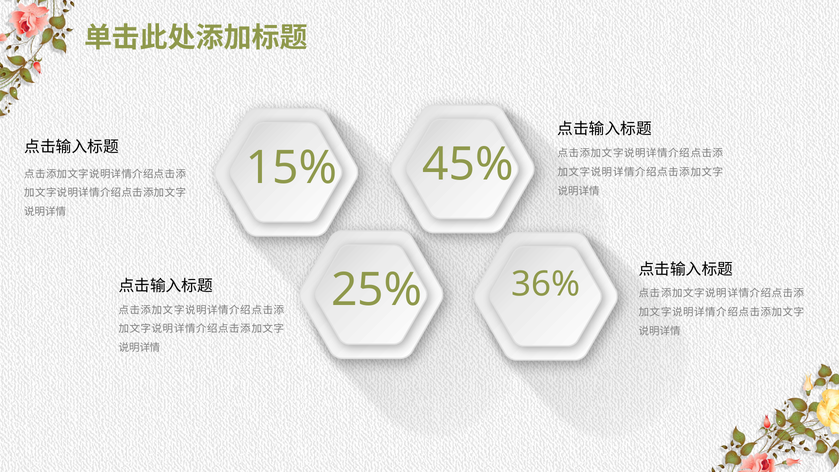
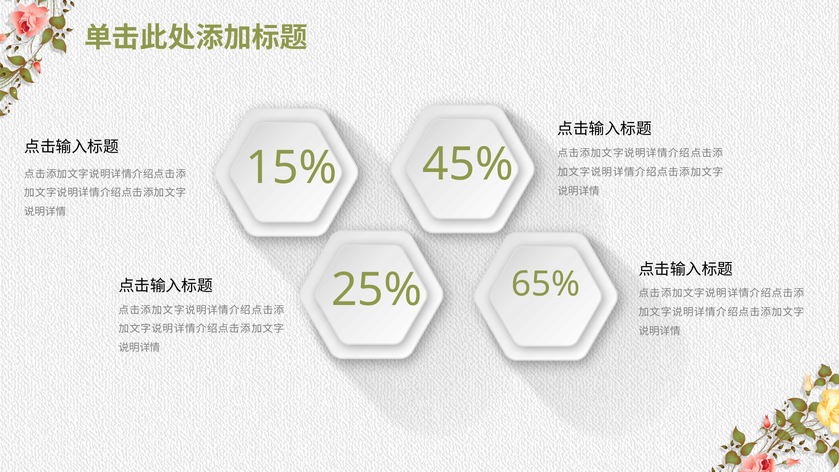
36%: 36% -> 65% (546, 284)
